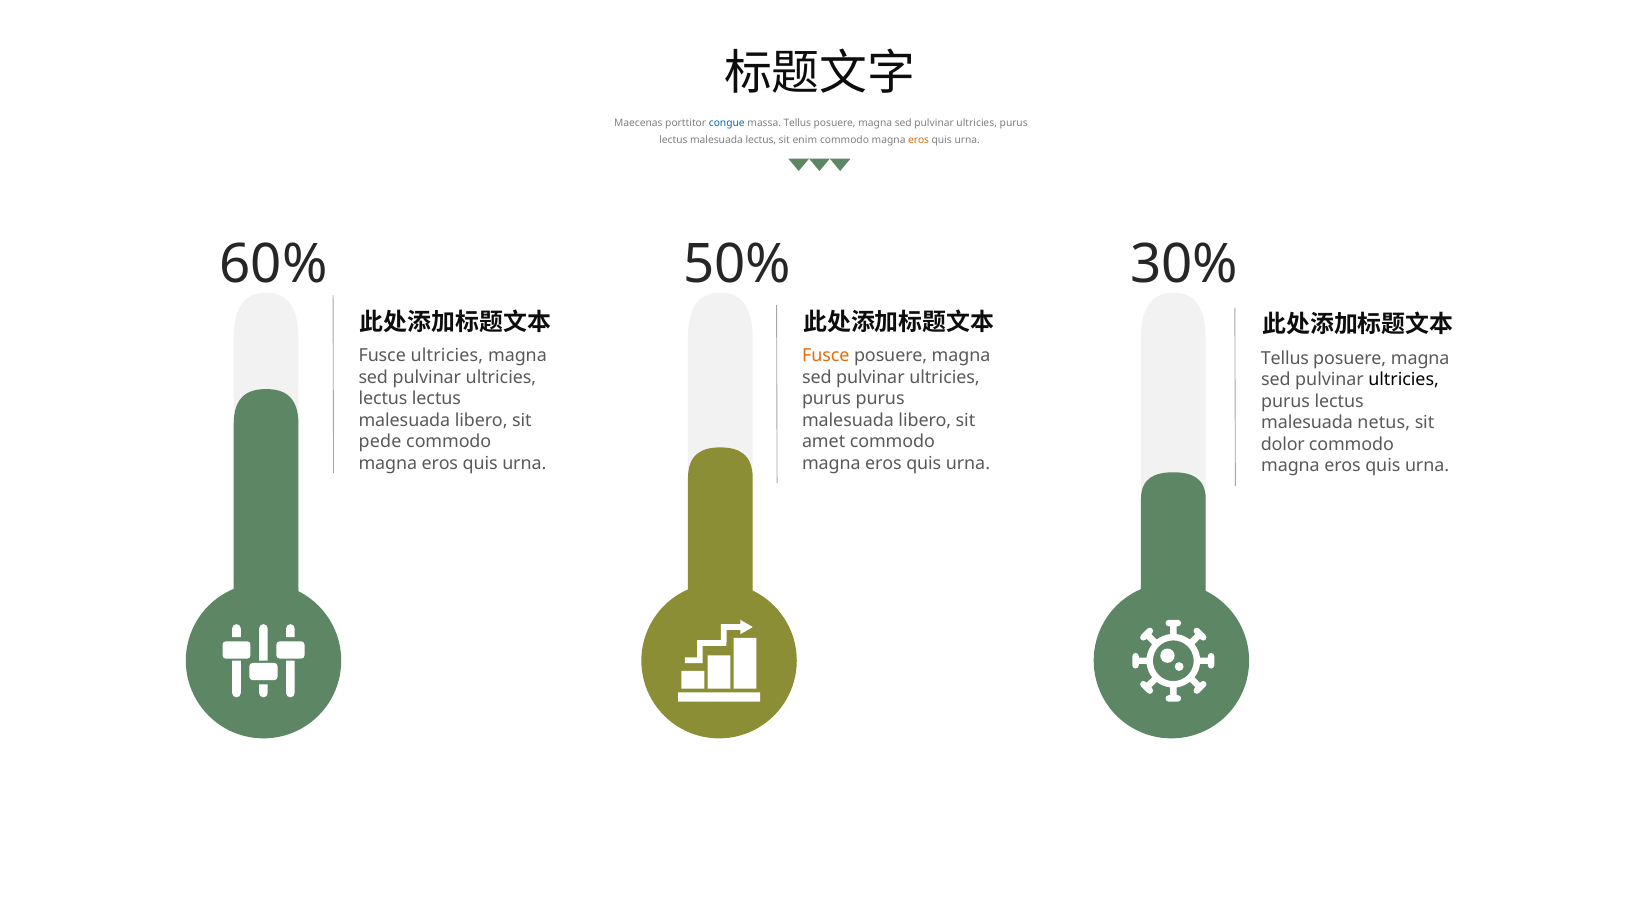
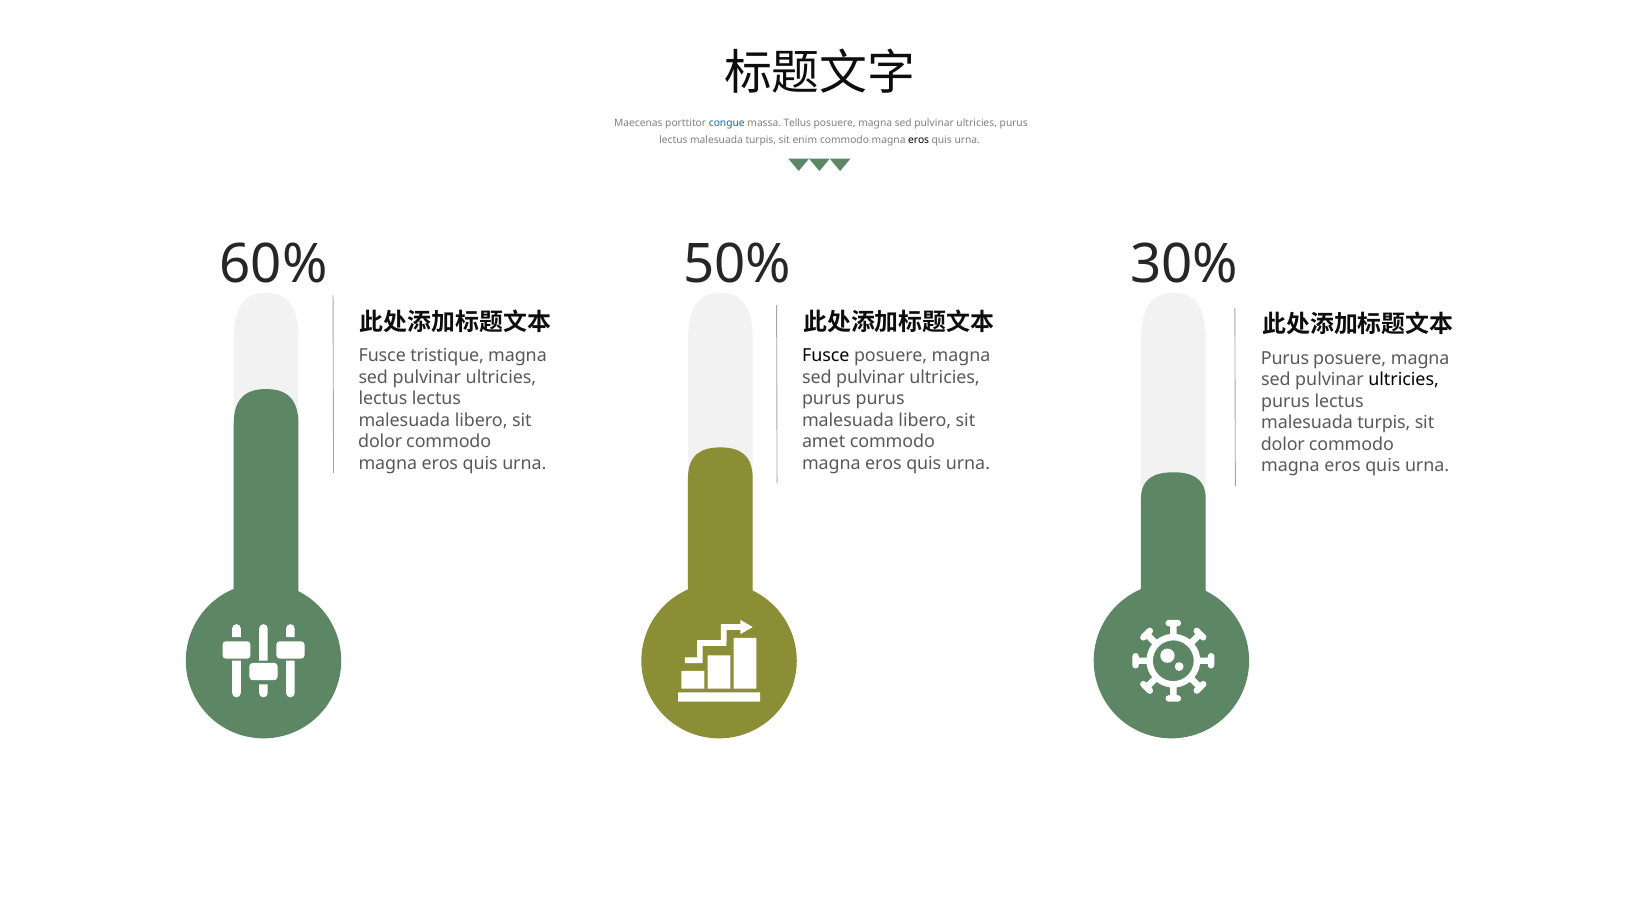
lectus: lectus -> turpis (761, 141)
eros colour: orange -> black (919, 141)
Fusce ultricies: ultricies -> tristique (447, 356)
Fusce colour: orange -> black (826, 356)
Tellus: Tellus -> Purus (1285, 358)
netus: netus -> turpis (1384, 423)
pede: pede -> dolor (380, 442)
